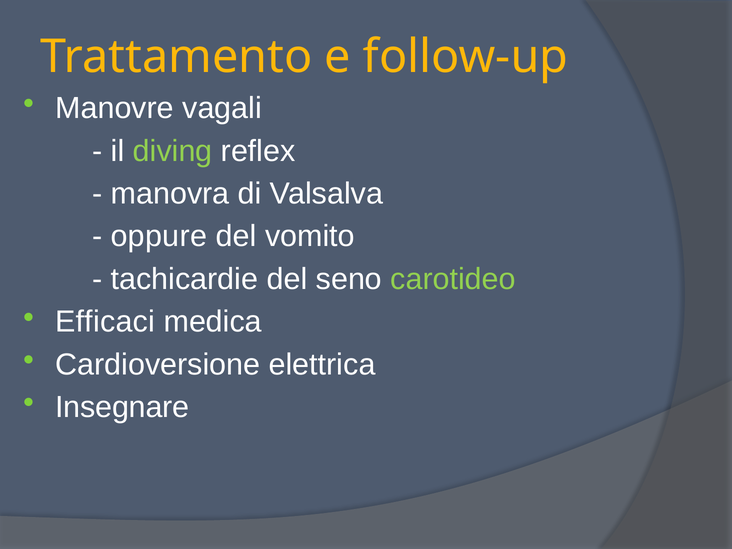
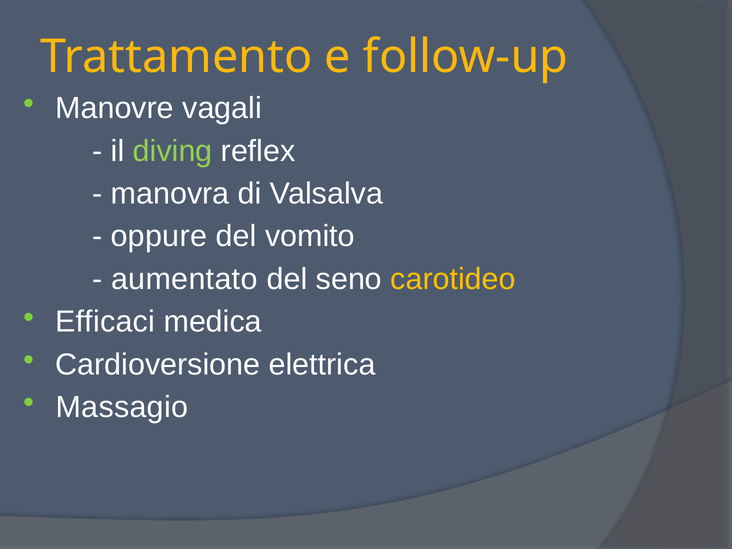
tachicardie: tachicardie -> aumentato (184, 279)
carotideo colour: light green -> yellow (453, 279)
Insegnare: Insegnare -> Massagio (122, 407)
